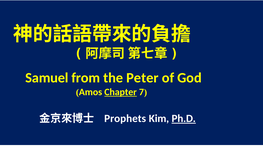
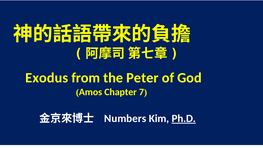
Samuel: Samuel -> Exodus (47, 78)
Chapter underline: present -> none (121, 92)
Prophets: Prophets -> Numbers (125, 118)
